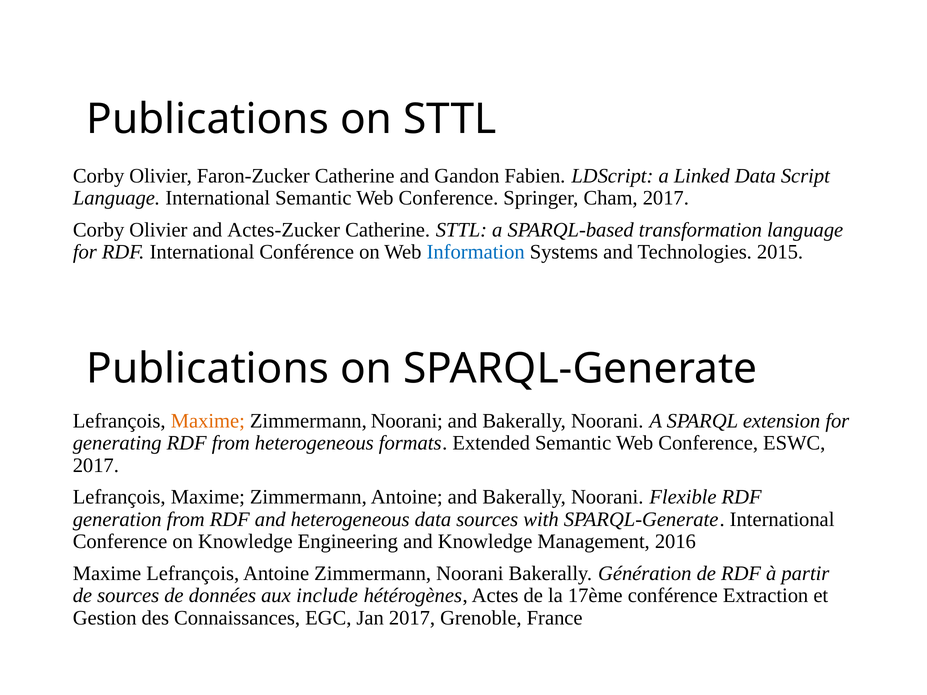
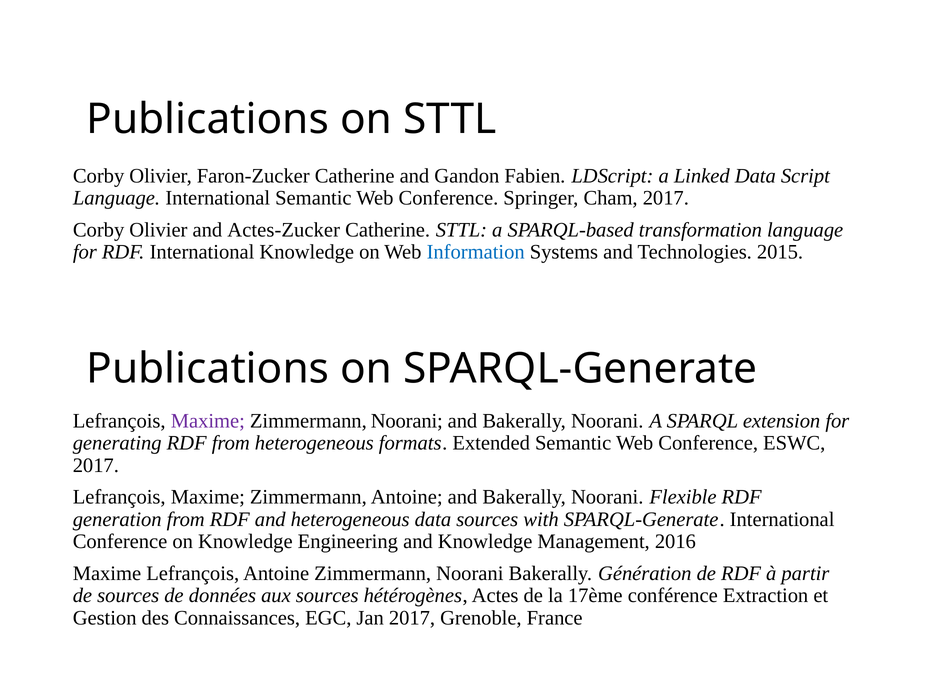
International Conférence: Conférence -> Knowledge (307, 252)
Maxime colour: orange -> purple (208, 421)
aux include: include -> sources (327, 596)
